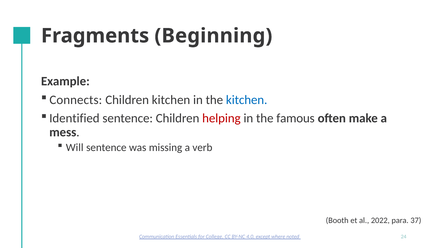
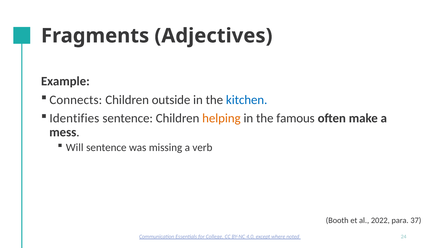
Beginning: Beginning -> Adjectives (213, 36)
Children kitchen: kitchen -> outside (171, 100)
Identified: Identified -> Identifies (74, 118)
helping colour: red -> orange (221, 118)
